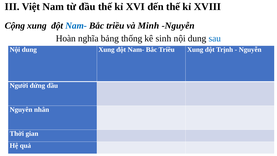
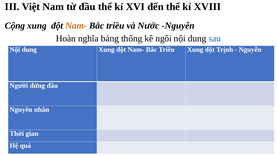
Nam- colour: blue -> orange (76, 26)
Minh: Minh -> Nước (148, 26)
sinh: sinh -> ngôi (164, 38)
